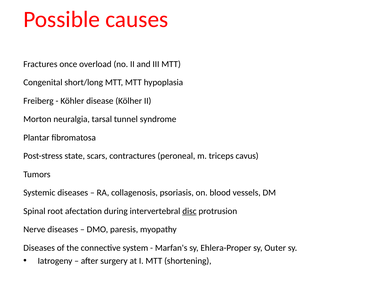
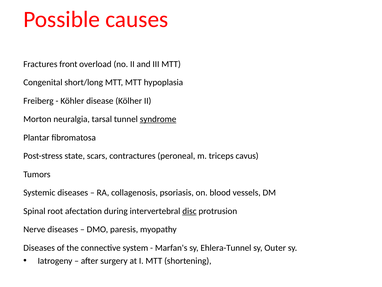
once: once -> front (68, 64)
syndrome underline: none -> present (158, 119)
Ehlera-Proper: Ehlera-Proper -> Ehlera-Tunnel (226, 247)
